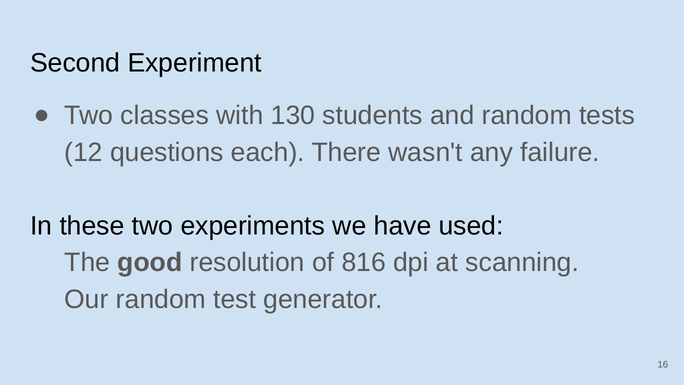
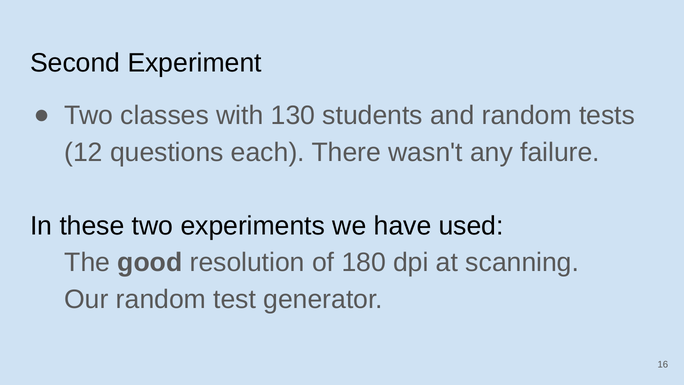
816: 816 -> 180 (364, 262)
